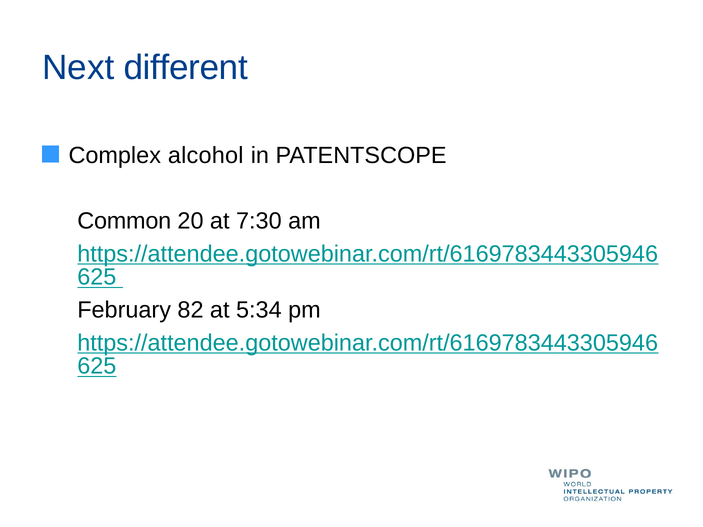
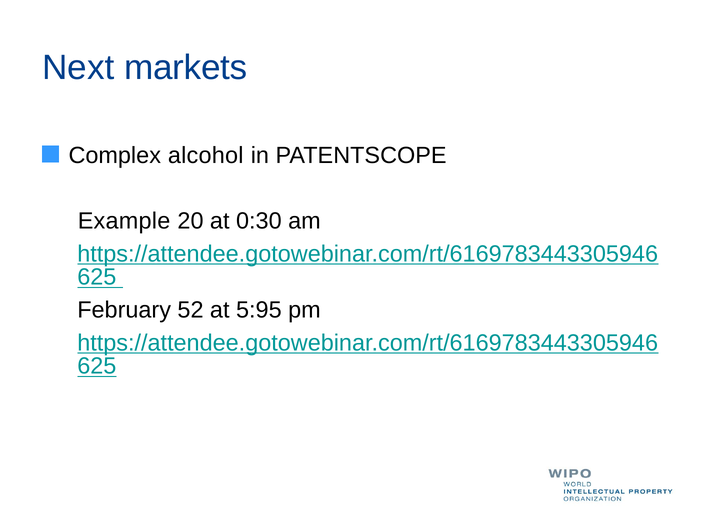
different: different -> markets (186, 68)
Common: Common -> Example (124, 221)
7:30: 7:30 -> 0:30 (259, 221)
82: 82 -> 52 (191, 310)
5:34: 5:34 -> 5:95 (259, 310)
